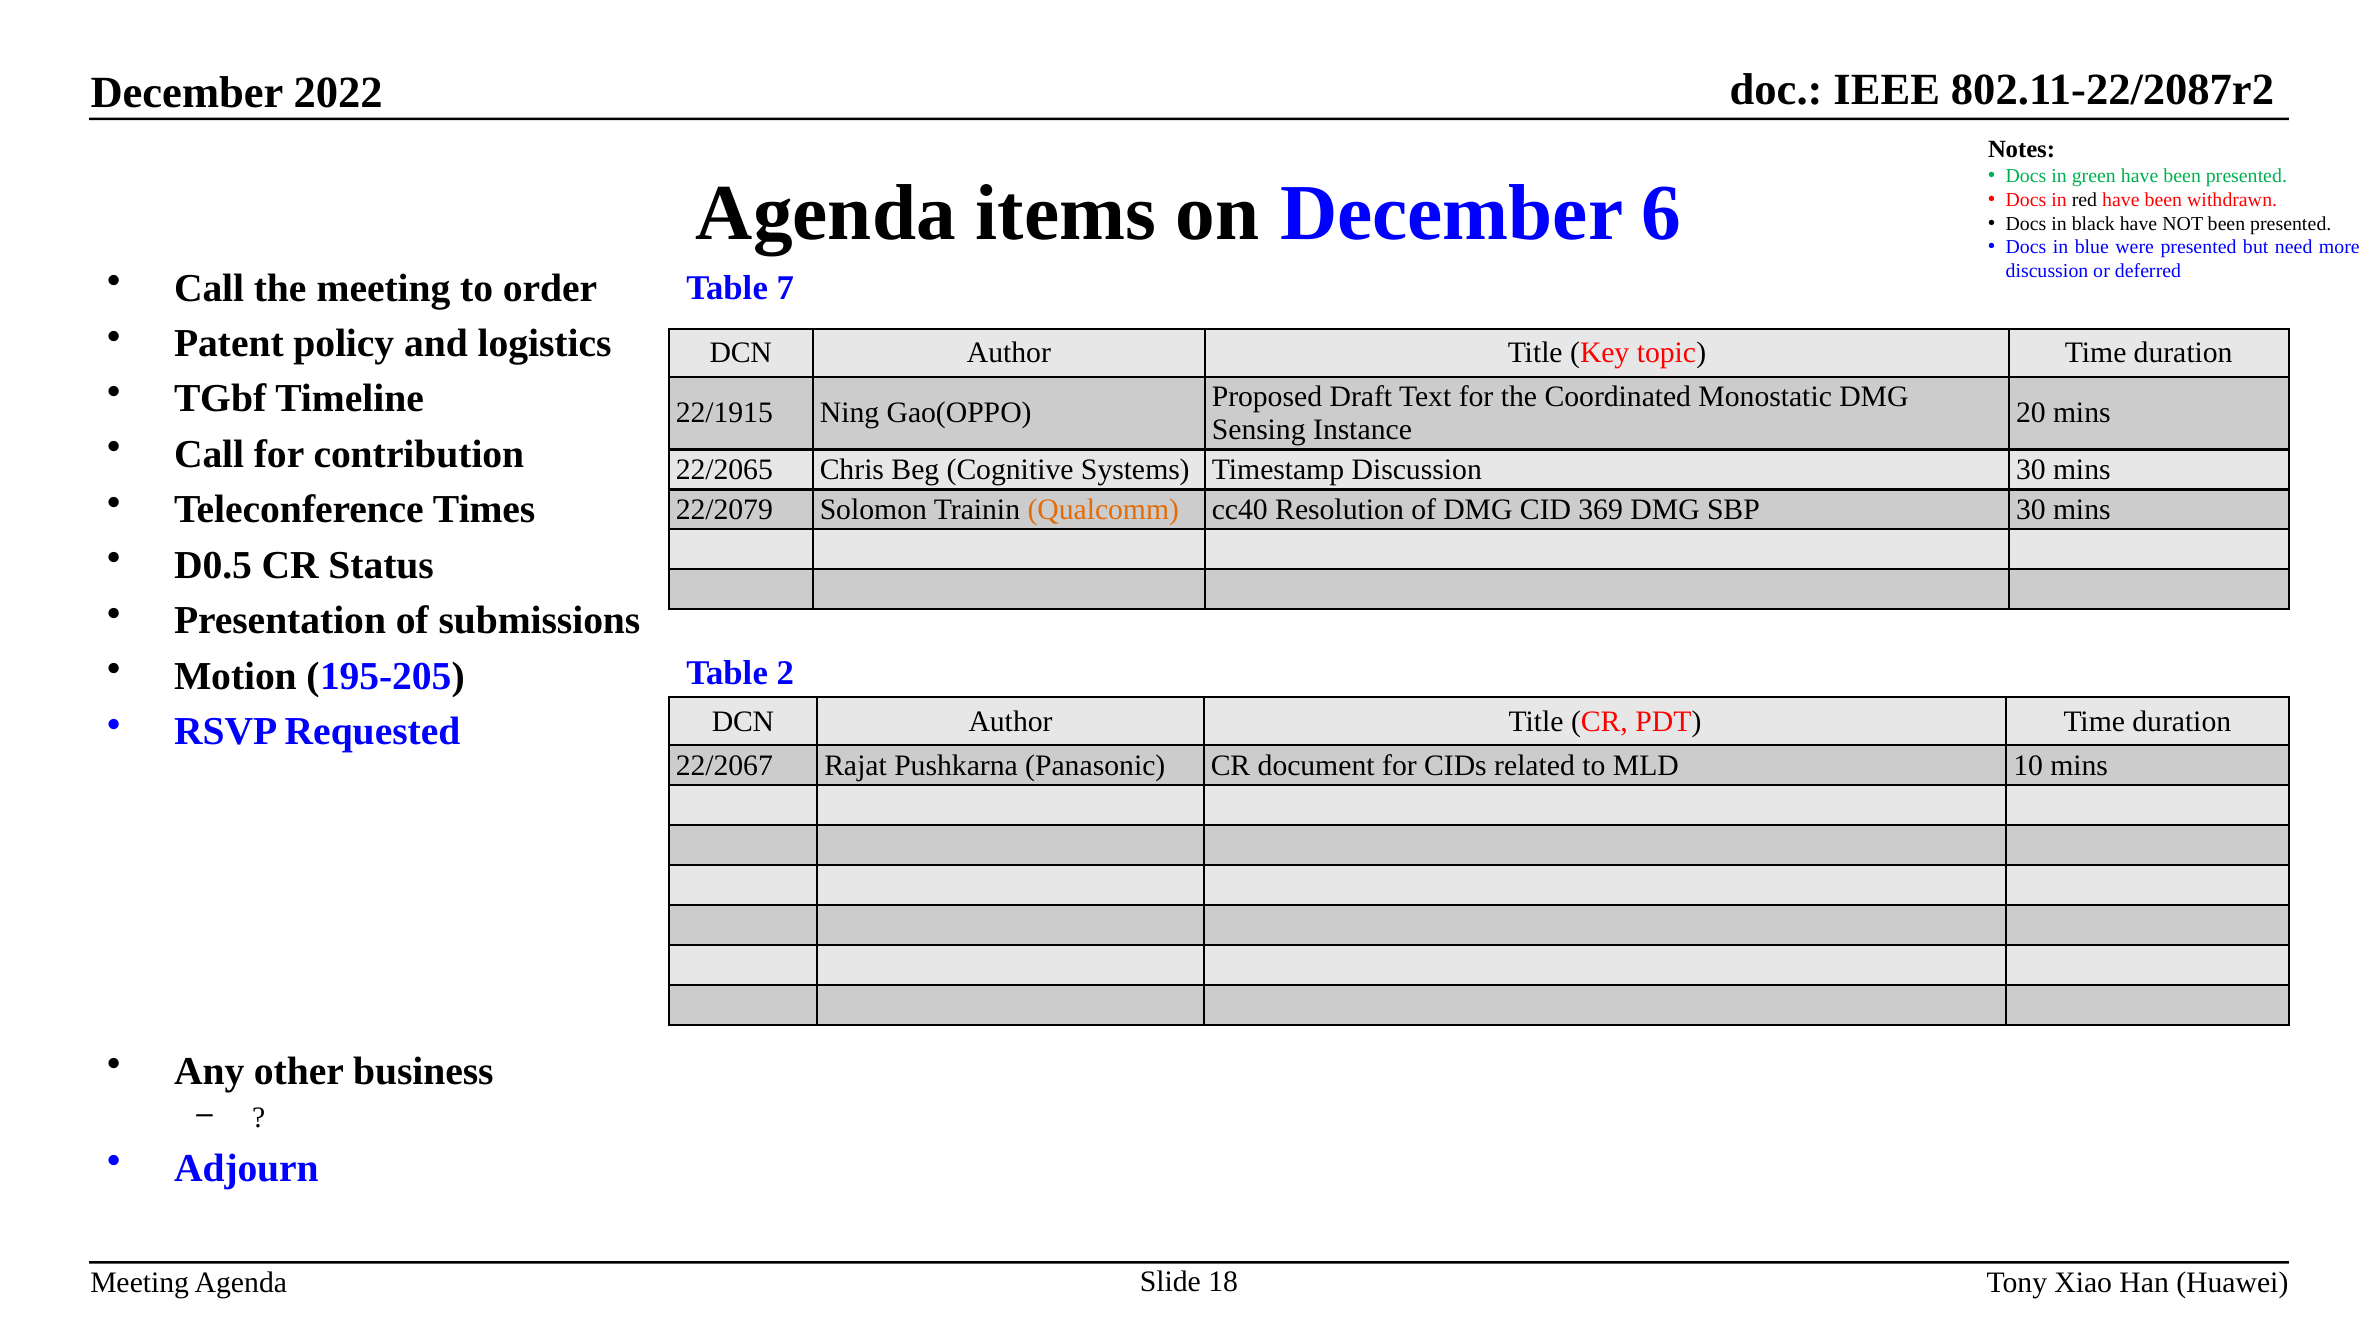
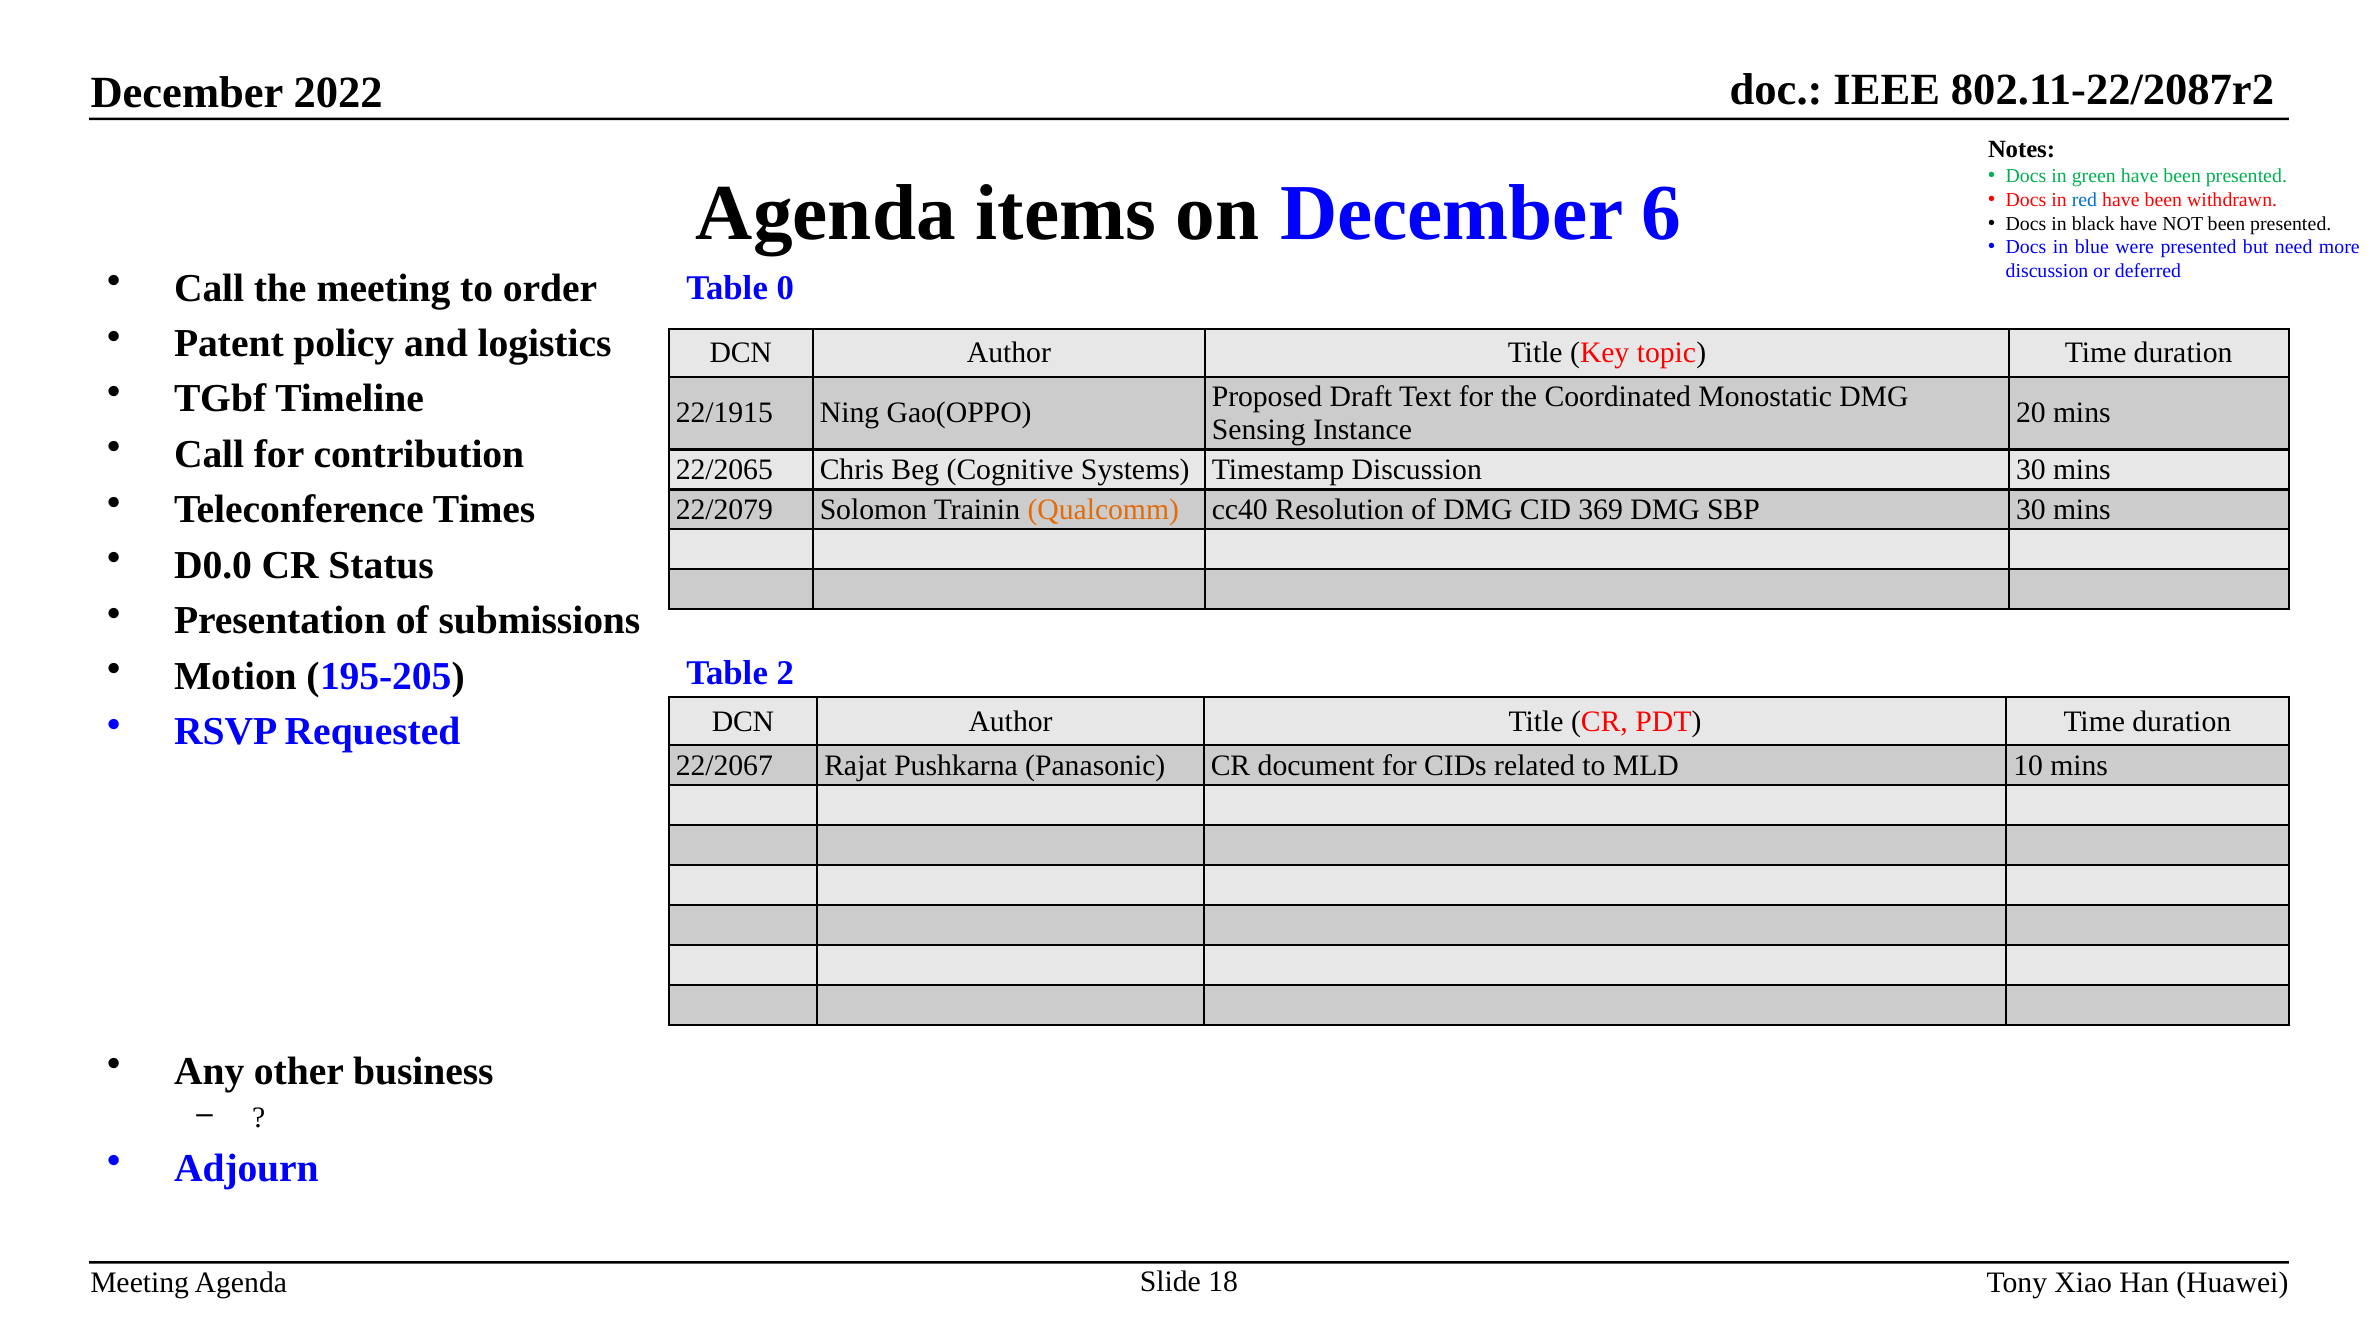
red colour: black -> blue (2084, 200)
7: 7 -> 0 (785, 288)
D0.5: D0.5 -> D0.0 (213, 566)
